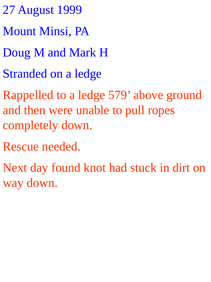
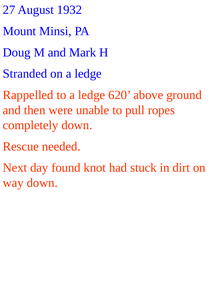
1999: 1999 -> 1932 (69, 10)
579: 579 -> 620 (120, 95)
